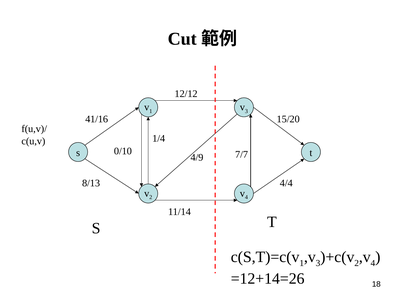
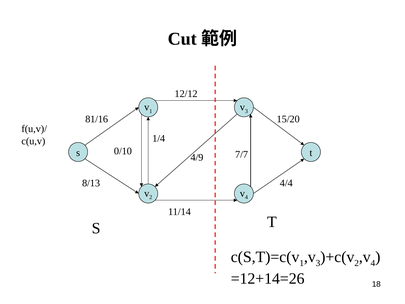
41/16: 41/16 -> 81/16 (97, 119)
